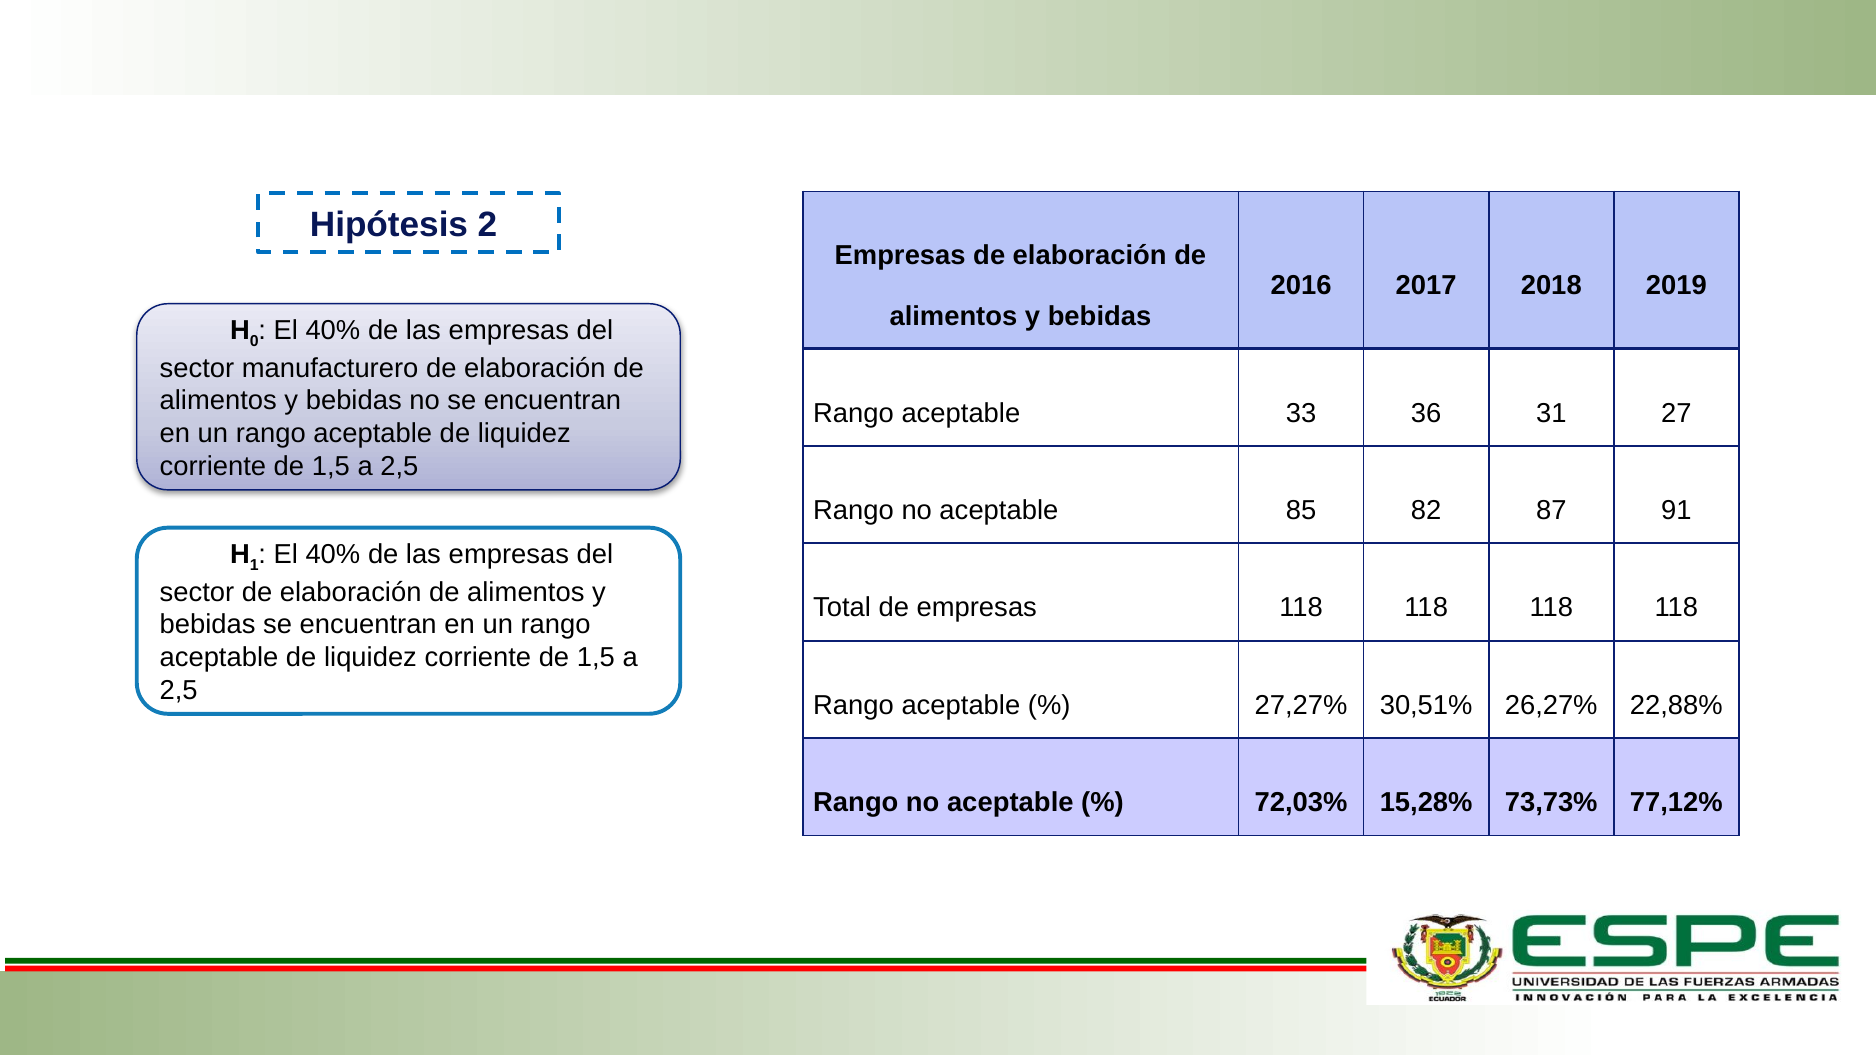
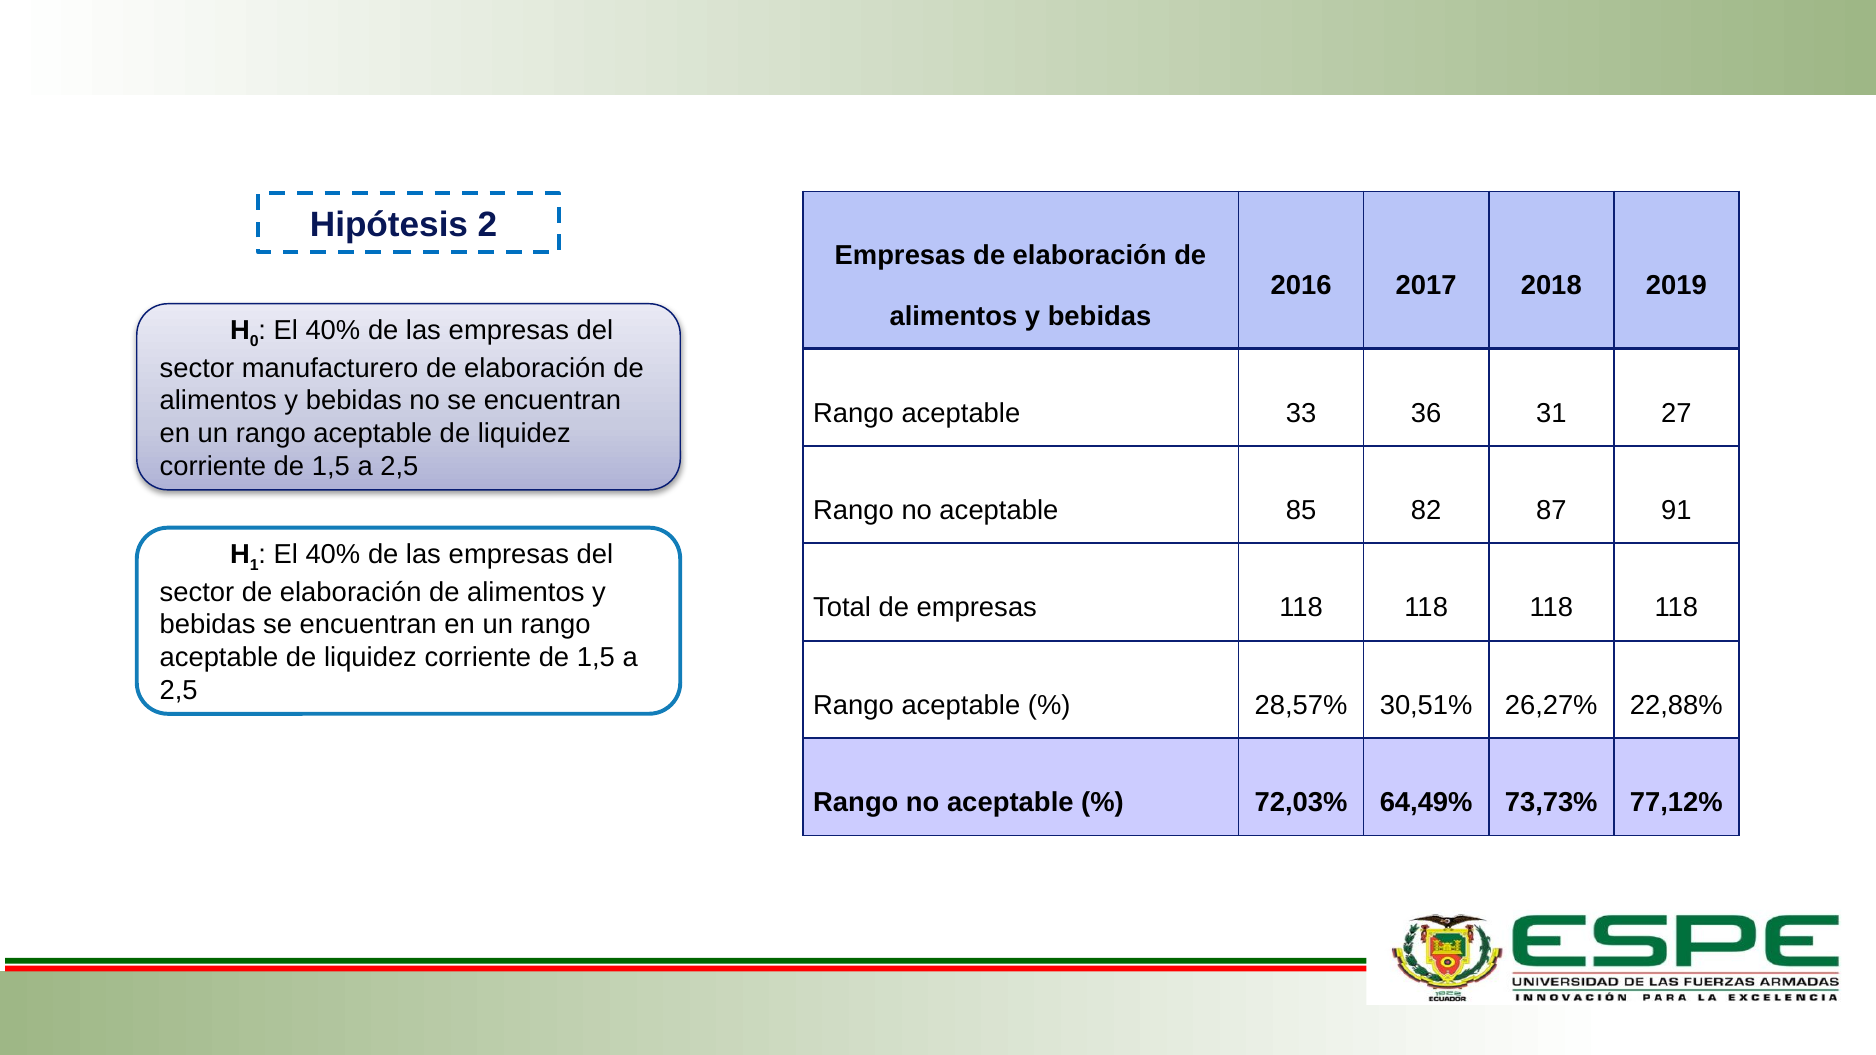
27,27%: 27,27% -> 28,57% (1301, 705)
15,28%: 15,28% -> 64,49% (1426, 803)
